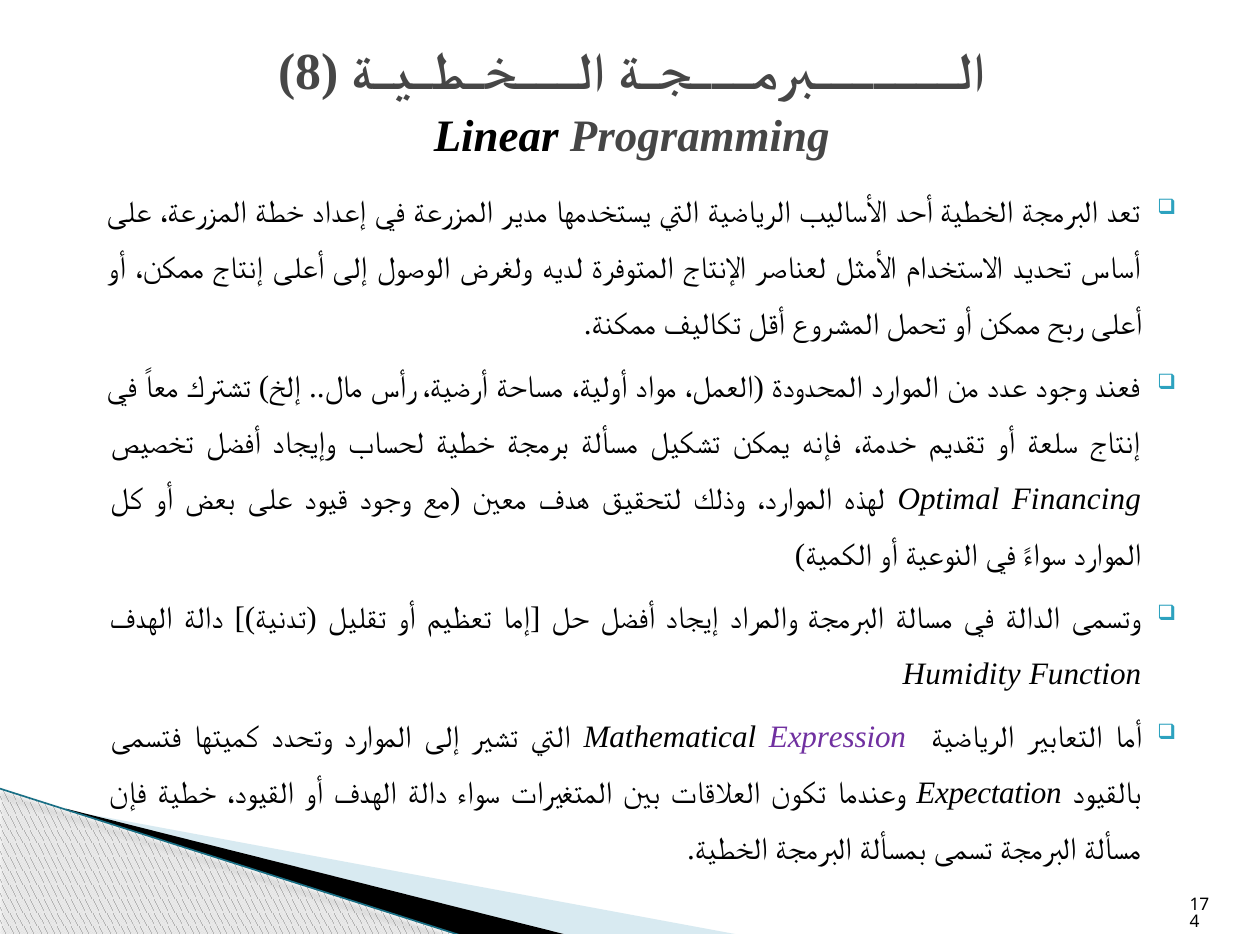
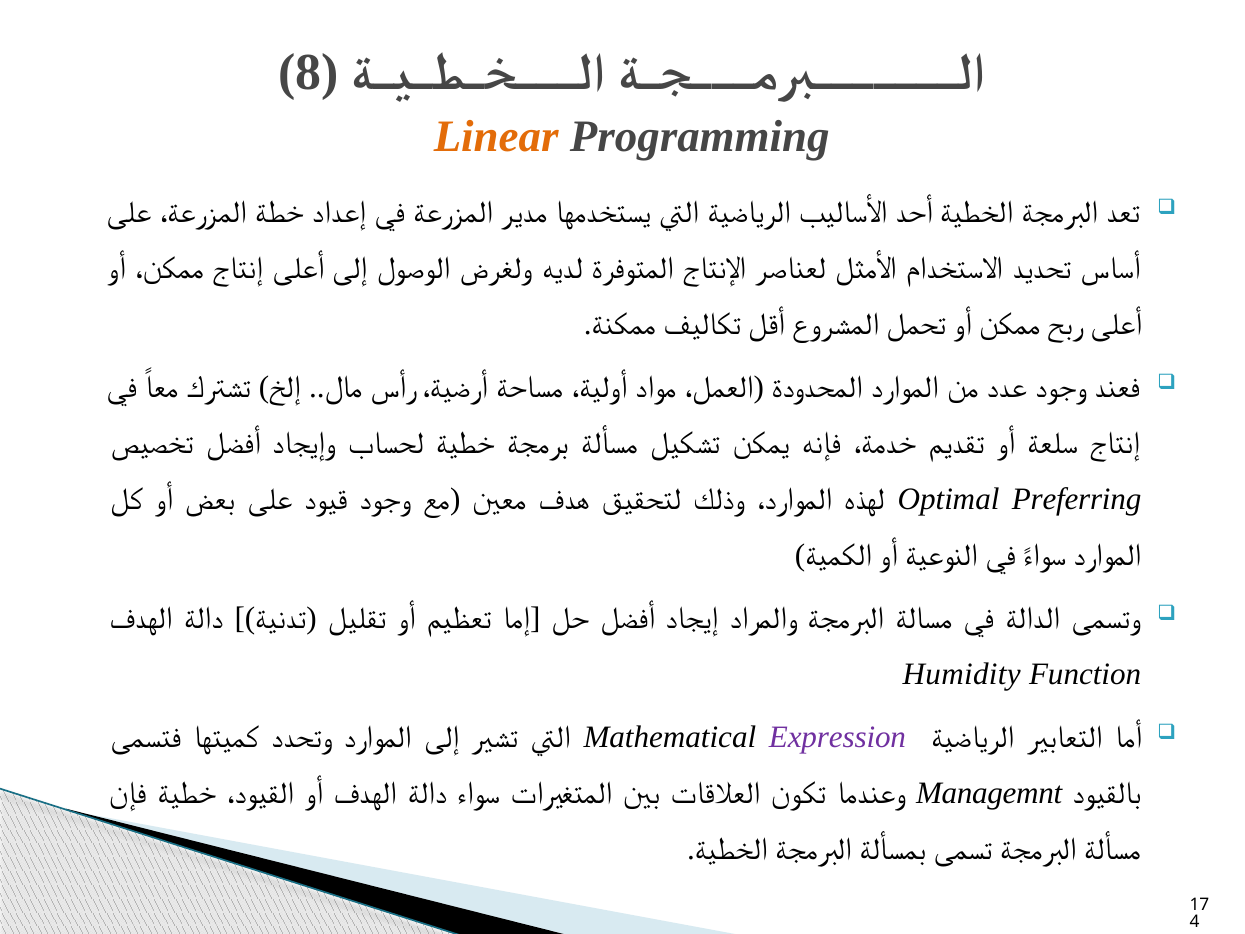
Linear colour: black -> orange (496, 136)
Financing: Financing -> Preferring (1077, 499)
Expectation: Expectation -> Managemnt (989, 793)
